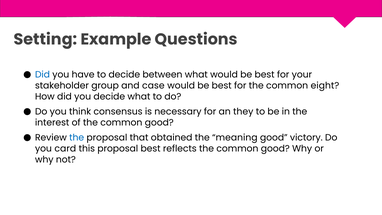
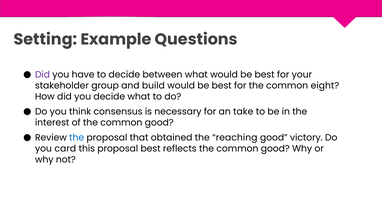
Did colour: blue -> purple (42, 75)
case: case -> build (153, 86)
they: they -> take (243, 112)
meaning: meaning -> reaching (235, 137)
